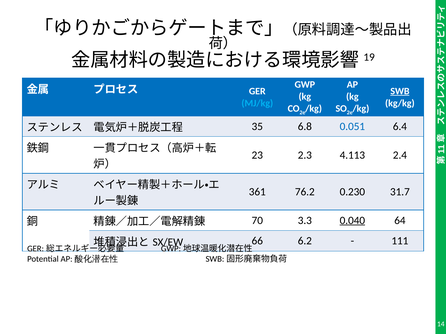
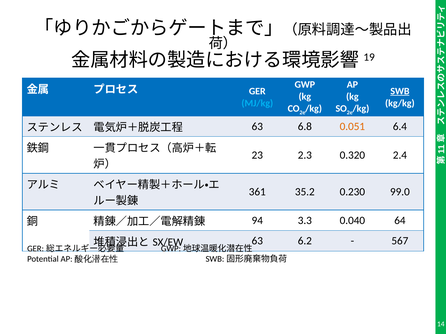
35: 35 -> 63 (257, 127)
0.051 colour: blue -> orange (352, 127)
4.113: 4.113 -> 0.320 (352, 155)
76.2: 76.2 -> 35.2 (305, 192)
31.7: 31.7 -> 99.0 (400, 192)
70: 70 -> 94 (257, 221)
0.040 underline: present -> none (352, 221)
66: 66 -> 63 (257, 241)
111: 111 -> 567 (400, 241)
